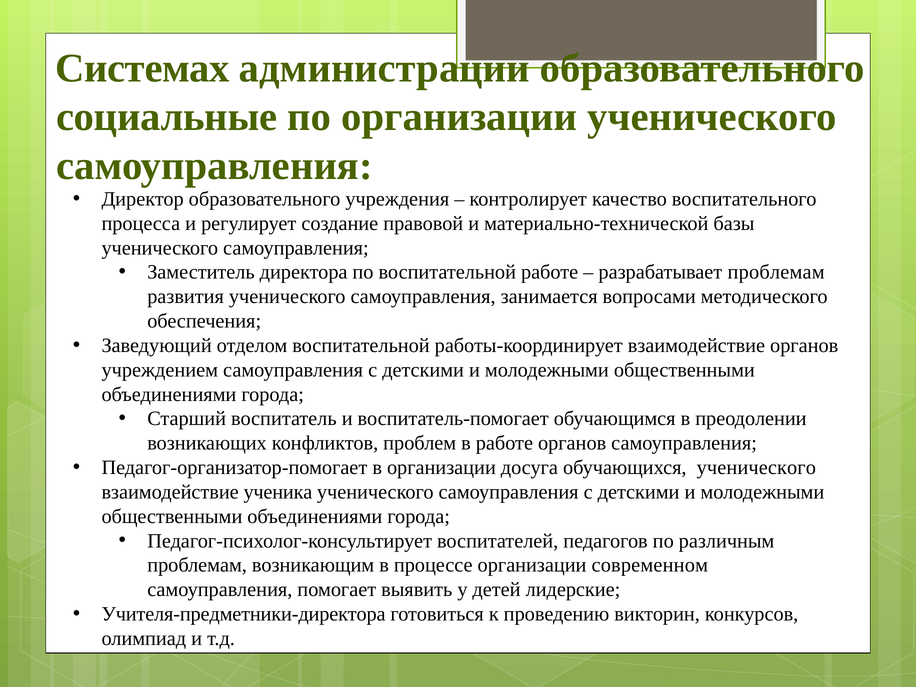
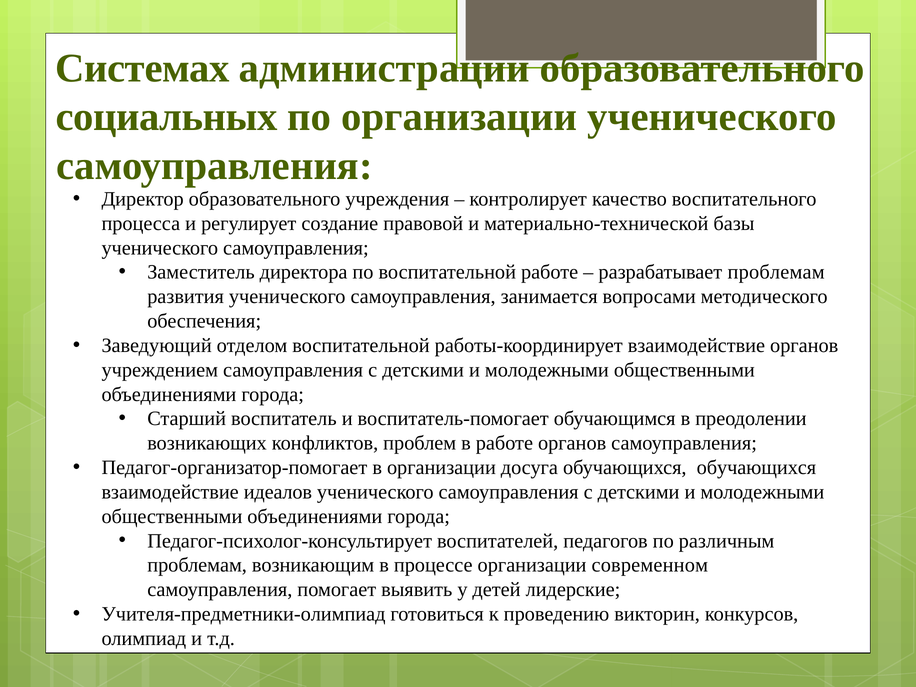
социальные: социальные -> социальных (167, 117)
обучающихся ученического: ученического -> обучающихся (756, 468)
ученика: ученика -> идеалов (278, 492)
Учителя-предметники-директора: Учителя-предметники-директора -> Учителя-предметники-олимпиад (243, 614)
